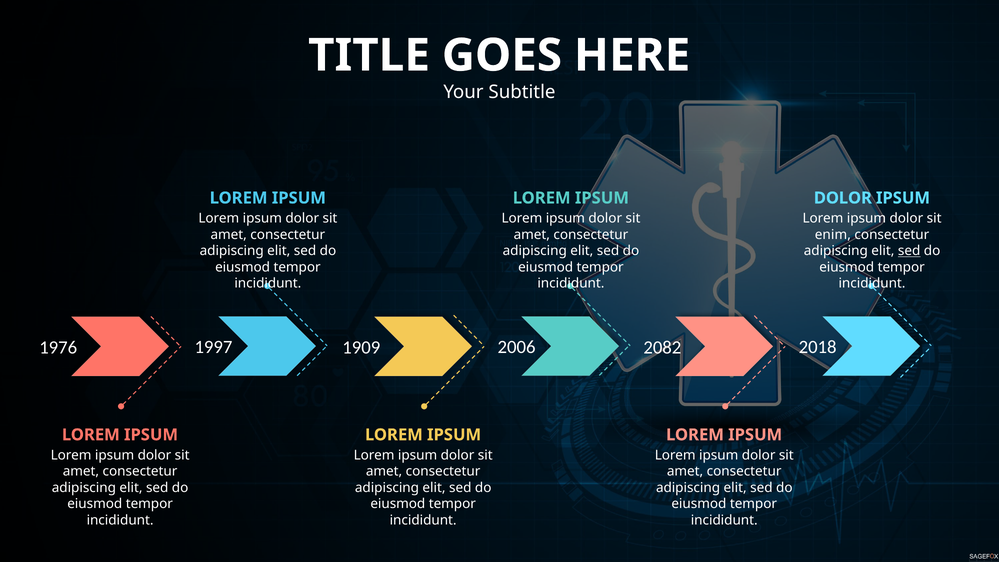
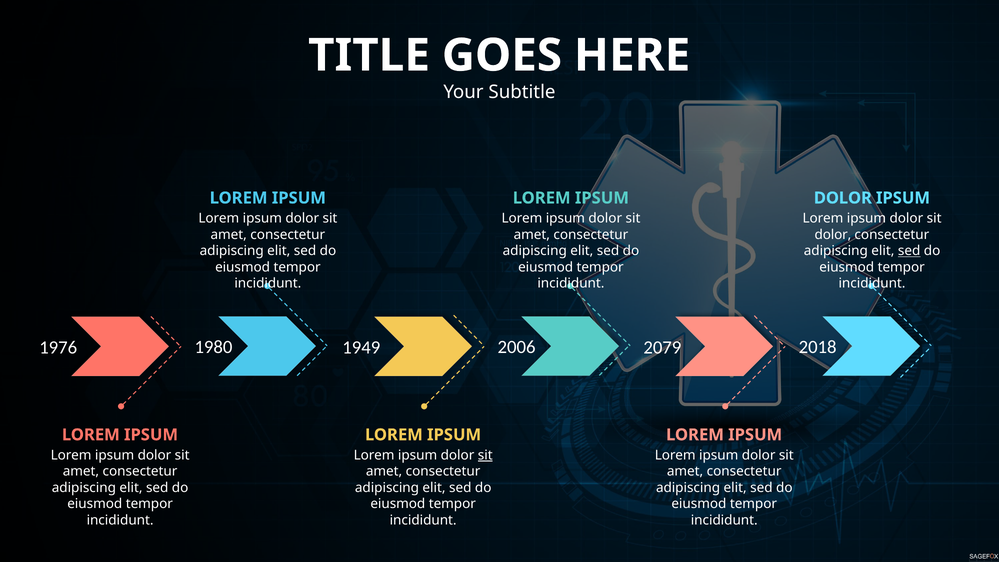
enim: enim -> dolor (833, 235)
1997: 1997 -> 1980 (213, 347)
1909: 1909 -> 1949 (361, 347)
2082: 2082 -> 2079 (662, 347)
sit underline: none -> present (485, 455)
